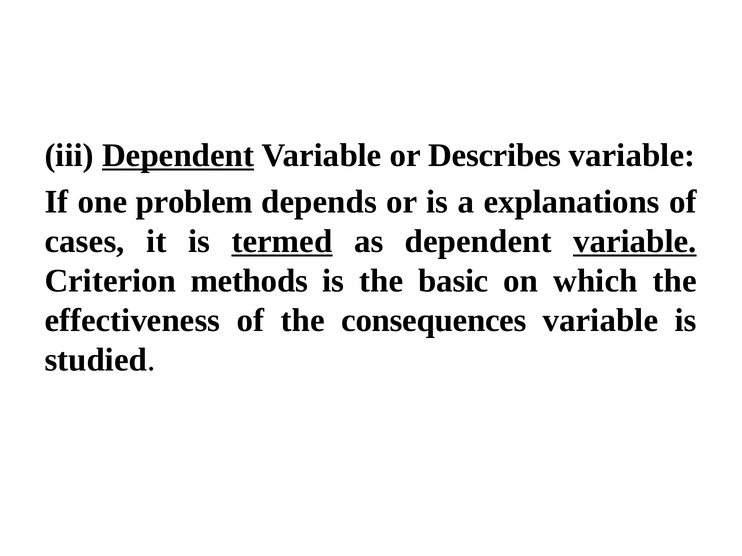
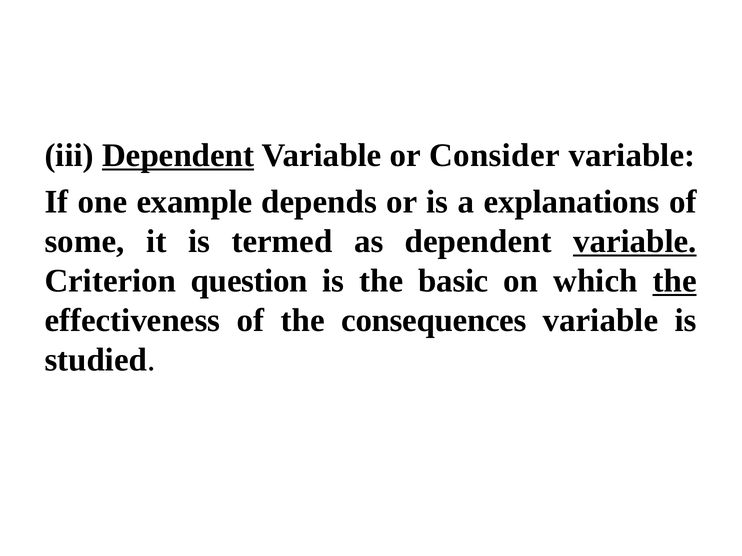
Describes: Describes -> Consider (494, 156)
problem: problem -> example (194, 202)
cases: cases -> some (85, 241)
termed underline: present -> none (282, 241)
methods: methods -> question (249, 281)
the underline: none -> present (675, 281)
